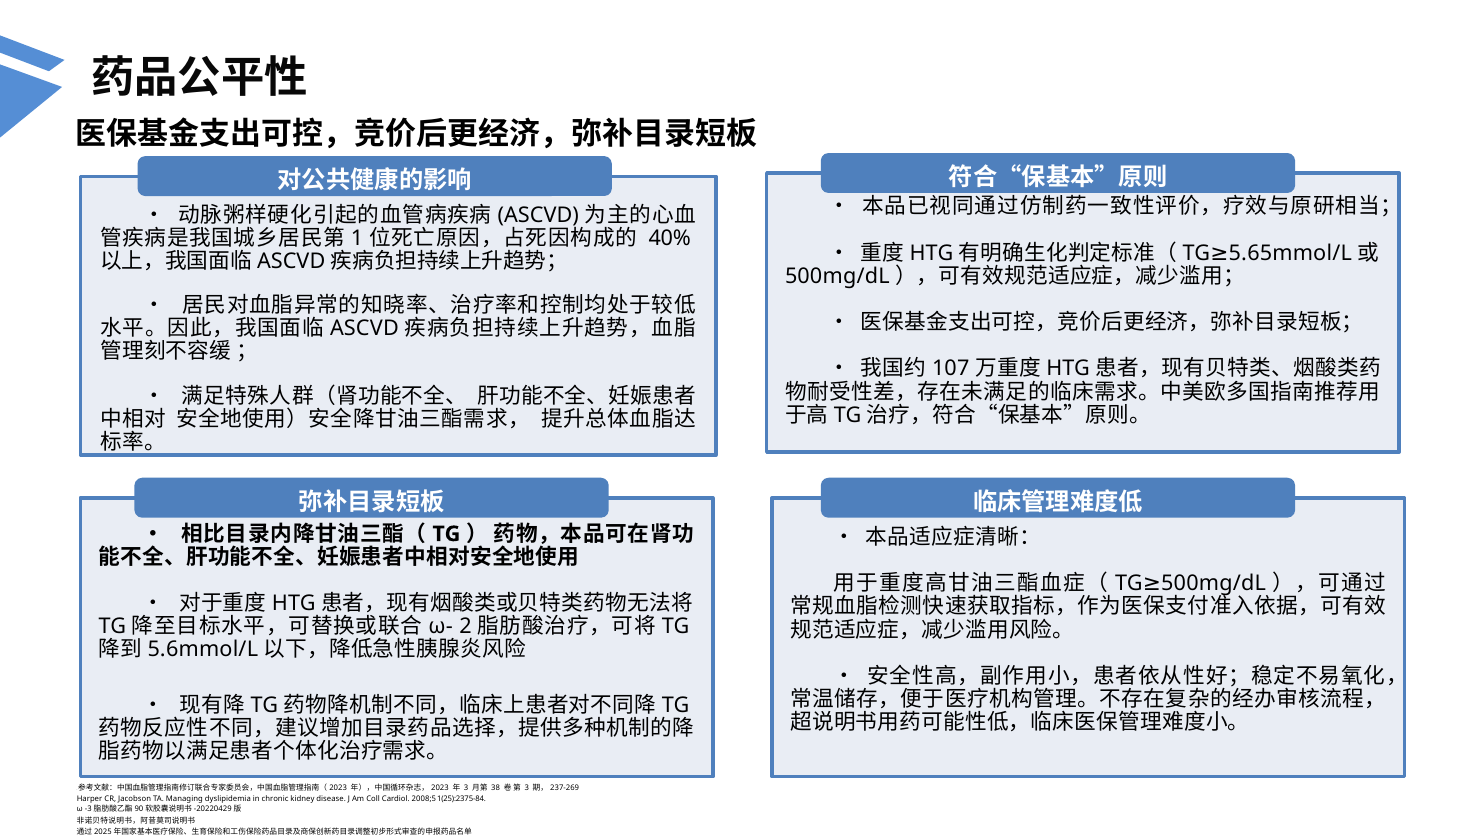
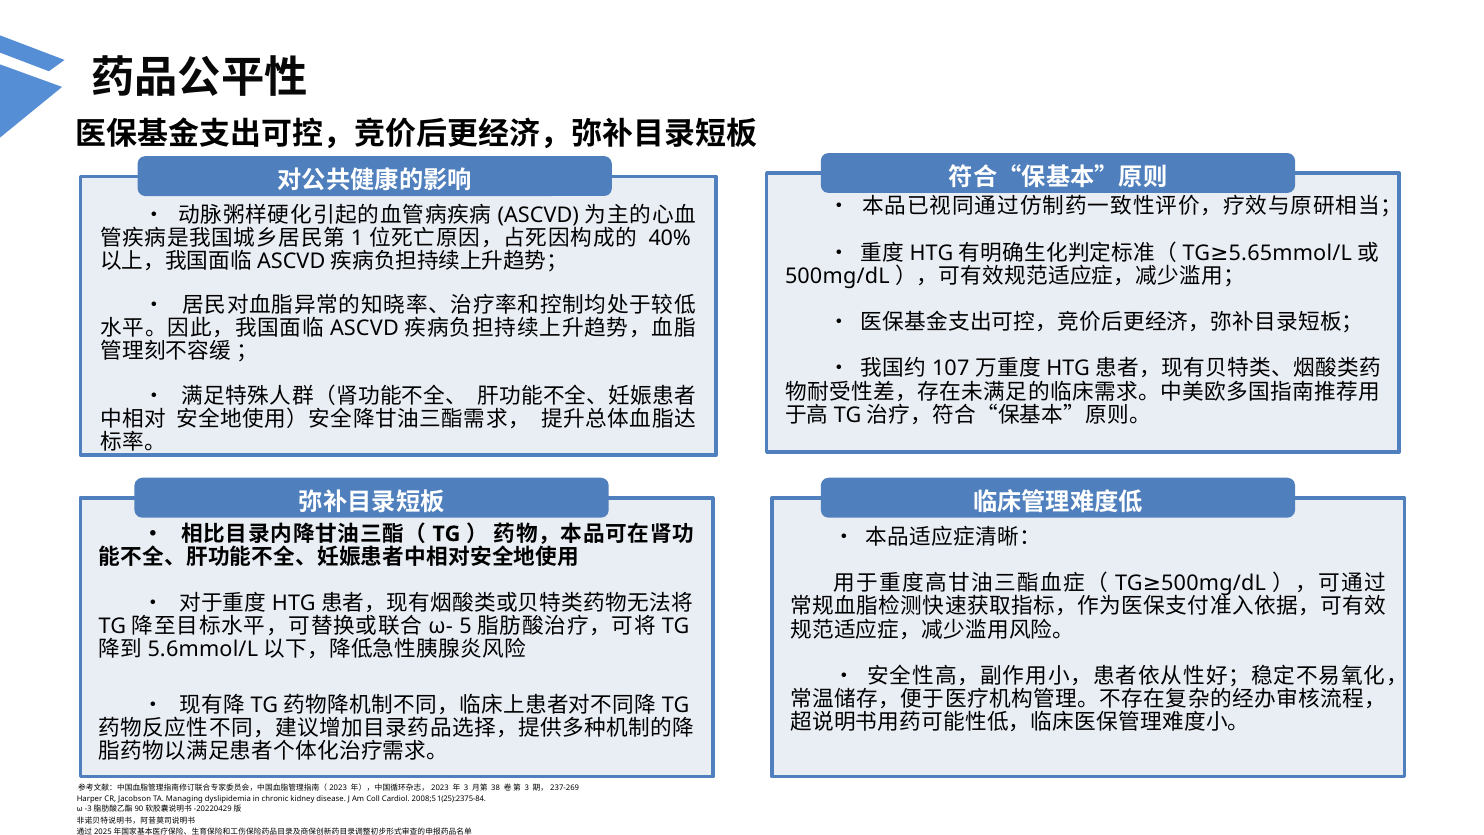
2: 2 -> 5 (465, 626)
